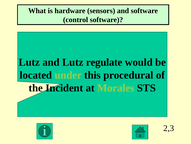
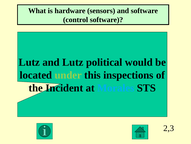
regulate: regulate -> political (104, 62)
procedural: procedural -> inspections (128, 75)
Morales colour: light green -> light blue (116, 87)
